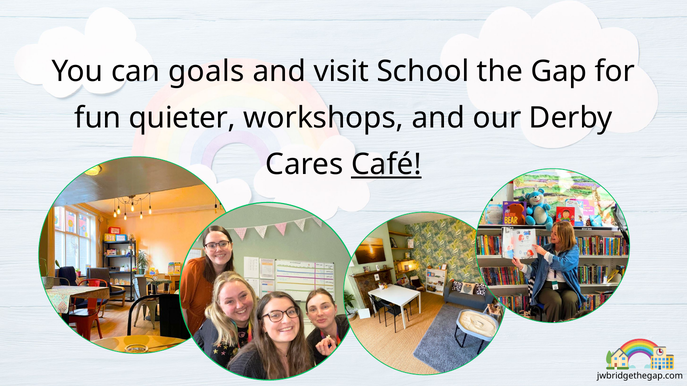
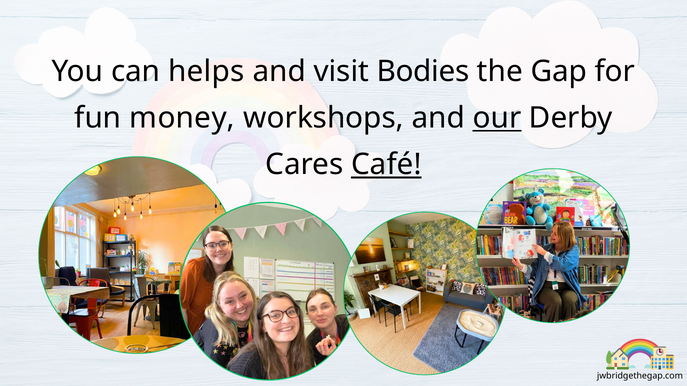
goals: goals -> helps (206, 72)
School: School -> Bodies (423, 72)
quieter: quieter -> money (182, 118)
our underline: none -> present (497, 118)
